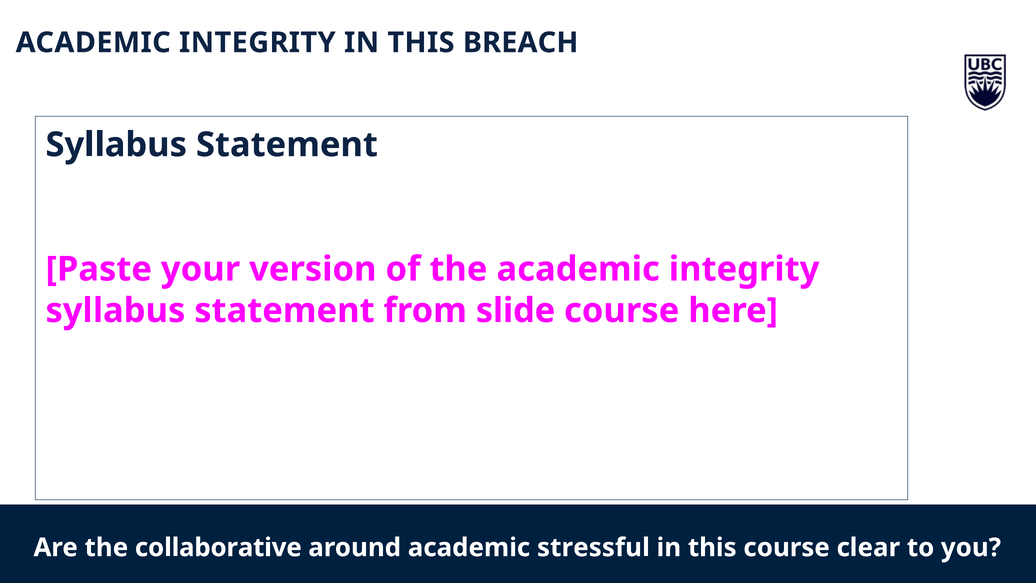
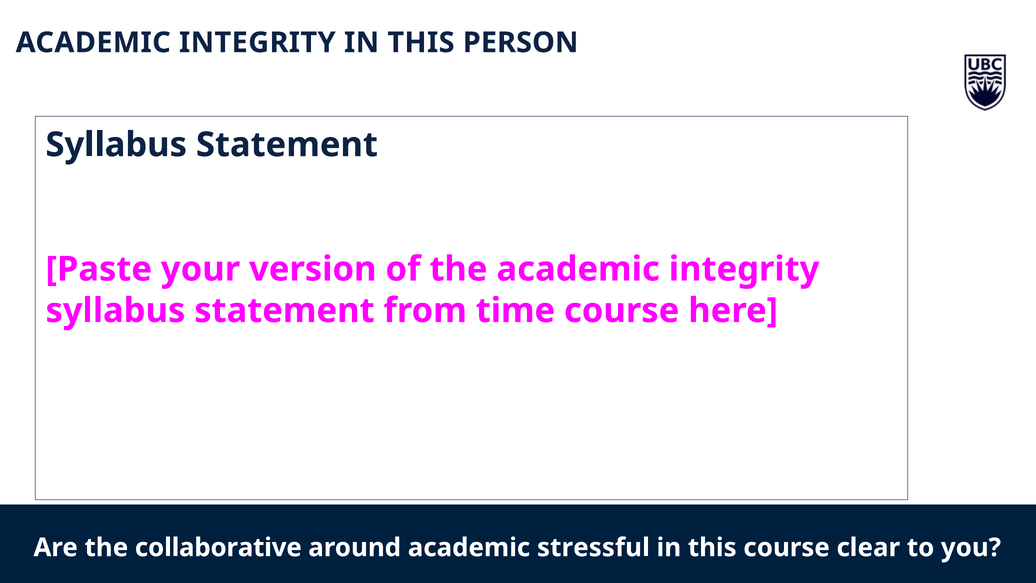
BREACH: BREACH -> PERSON (521, 43)
slide: slide -> time (515, 310)
